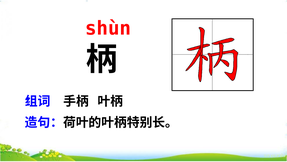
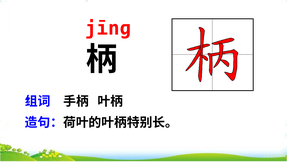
shùn: shùn -> jīnɡ (108, 28)
